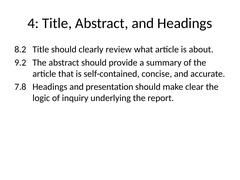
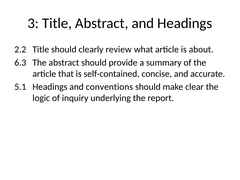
4: 4 -> 3 (33, 23)
8.2: 8.2 -> 2.2 (20, 49)
9.2: 9.2 -> 6.3 (20, 63)
7.8: 7.8 -> 5.1 (20, 87)
presentation: presentation -> conventions (109, 87)
